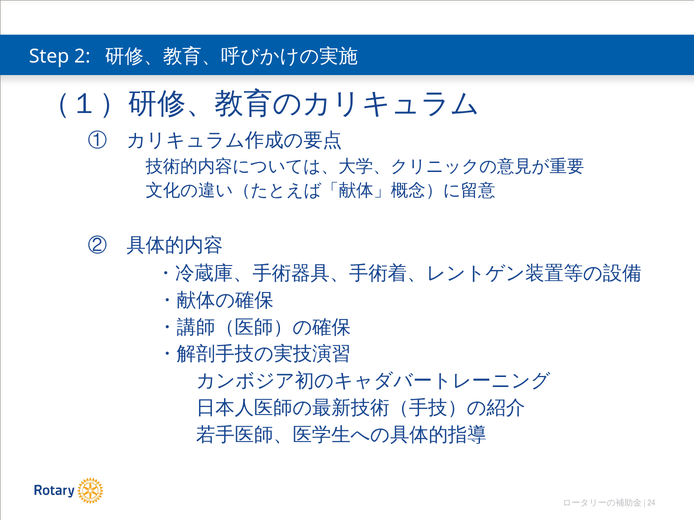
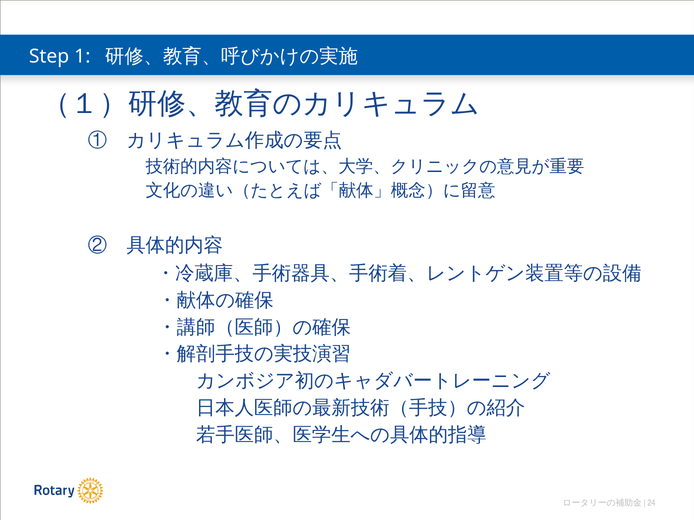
2: 2 -> 1 (82, 56)
